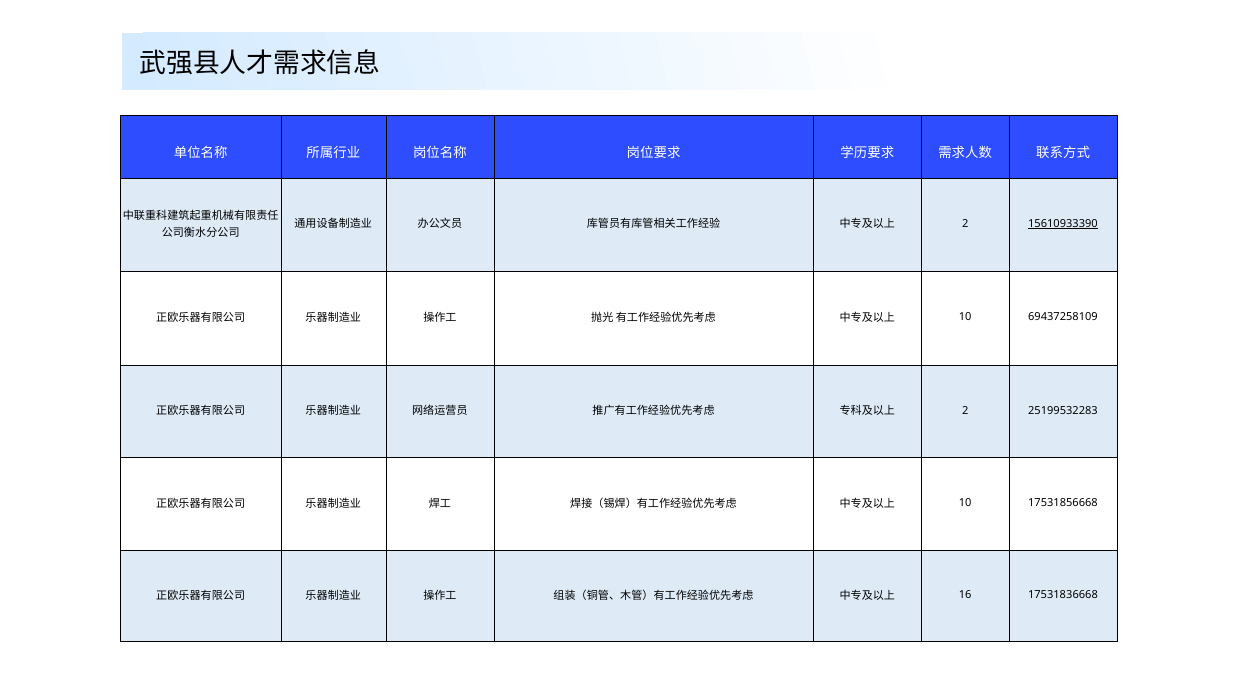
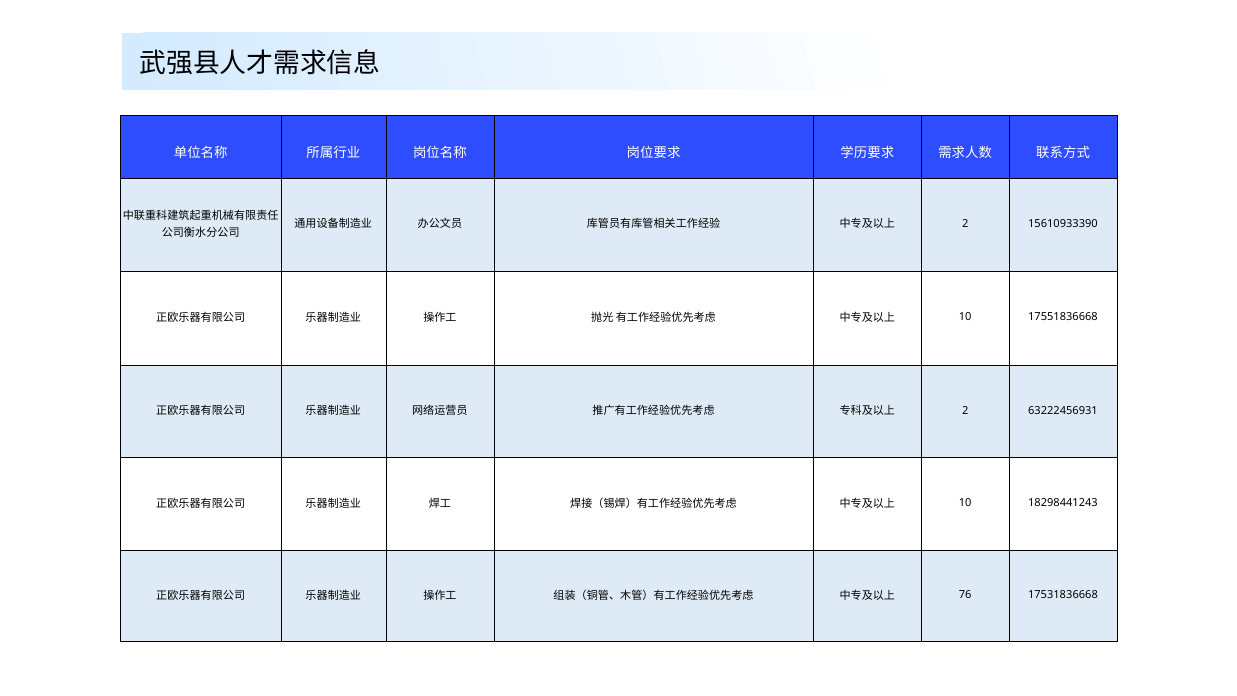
15610933390 underline: present -> none (1063, 224)
69437258109: 69437258109 -> 17551836668 (1063, 317)
25199532283: 25199532283 -> 63222456931 (1063, 410)
17531856668: 17531856668 -> 18298441243 (1063, 503)
16: 16 -> 76 (965, 595)
